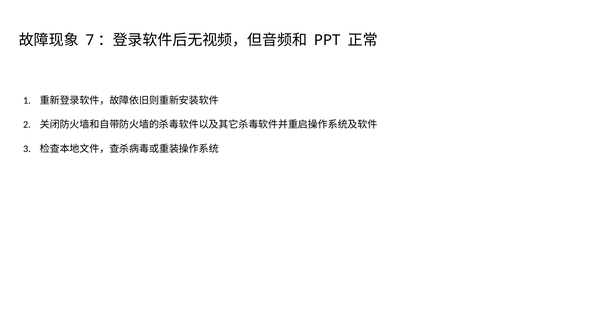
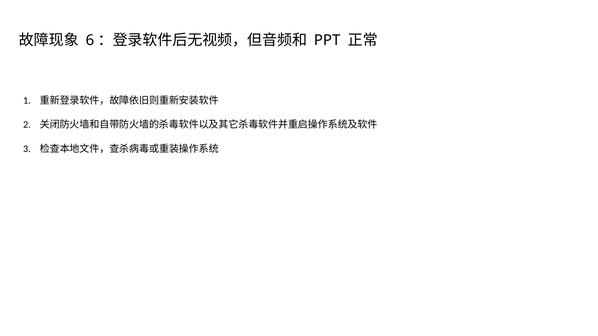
7: 7 -> 6 (90, 40)
